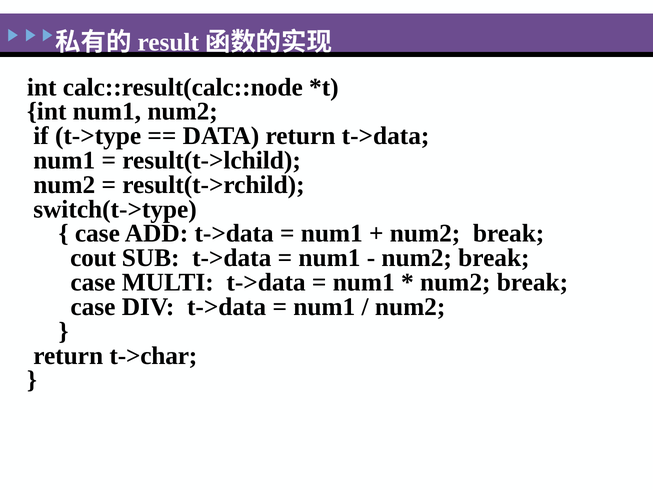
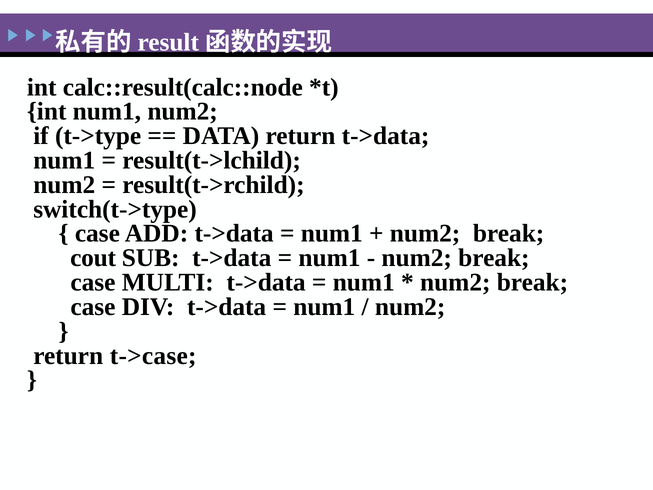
t->char: t->char -> t->case (153, 355)
